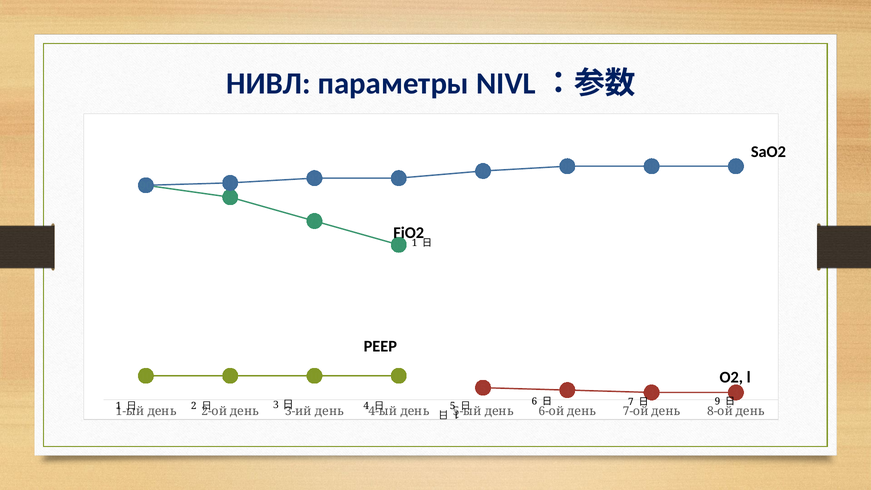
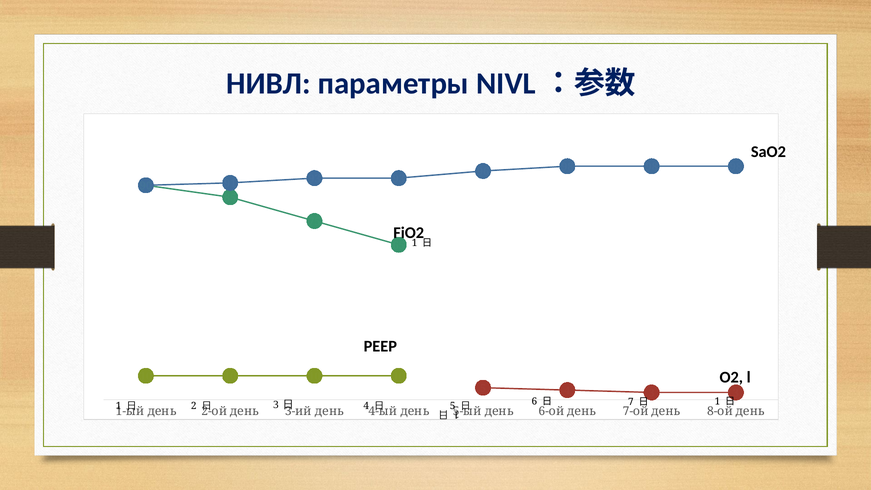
9: 9 -> 1 (717, 401)
